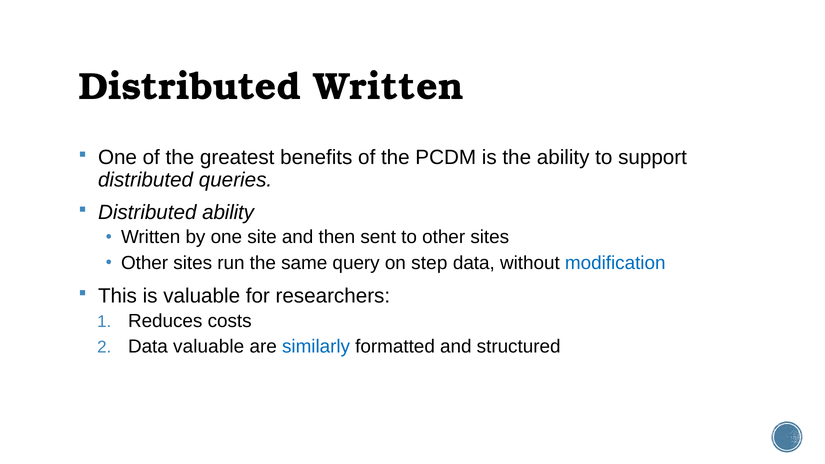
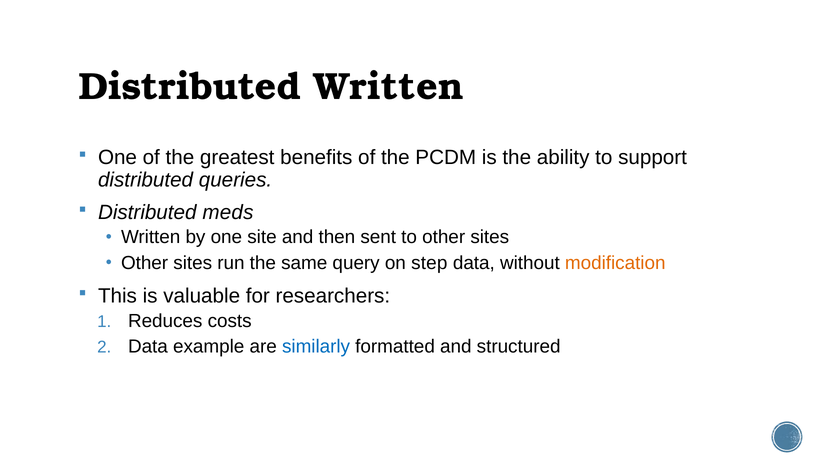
Distributed ability: ability -> meds (228, 213)
modification colour: blue -> orange (615, 263)
Data valuable: valuable -> example (209, 346)
